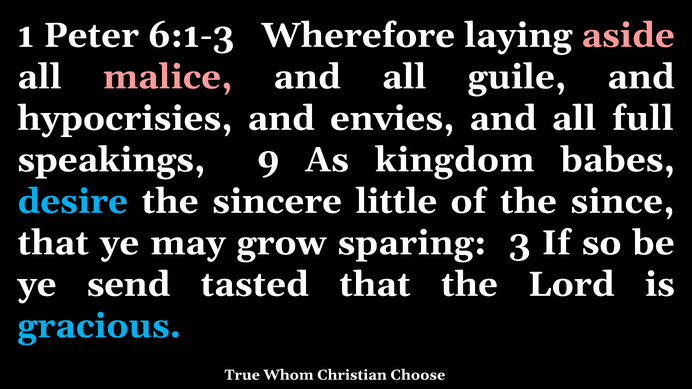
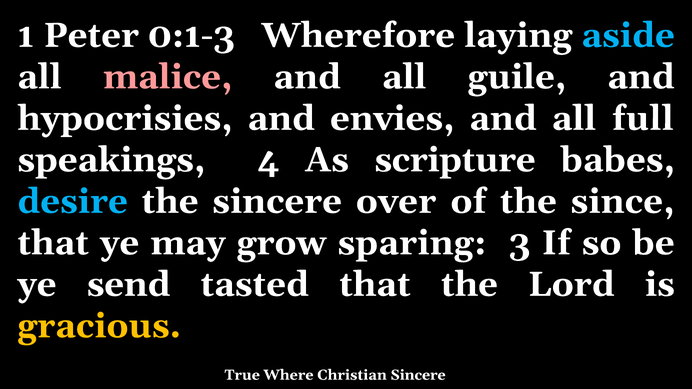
6:1-3: 6:1-3 -> 0:1-3 (191, 35)
aside colour: pink -> light blue (628, 35)
9: 9 -> 4 (268, 160)
kingdom: kingdom -> scripture (455, 160)
little: little -> over (396, 202)
gracious colour: light blue -> yellow (99, 326)
Whom: Whom -> Where (289, 375)
Christian Choose: Choose -> Sincere (418, 375)
